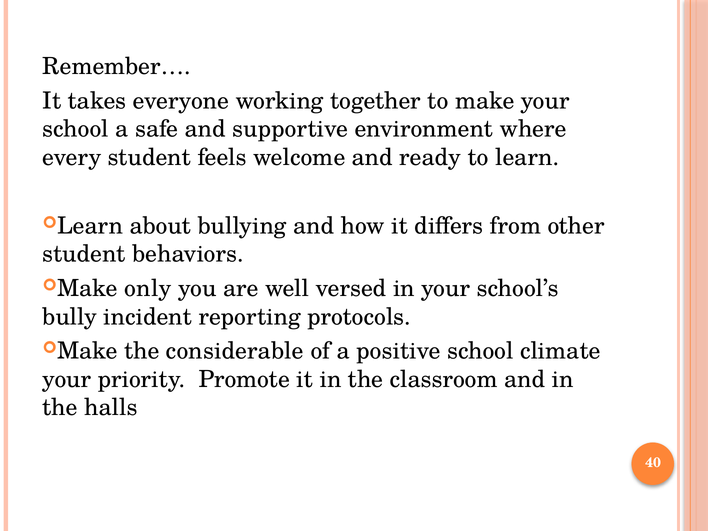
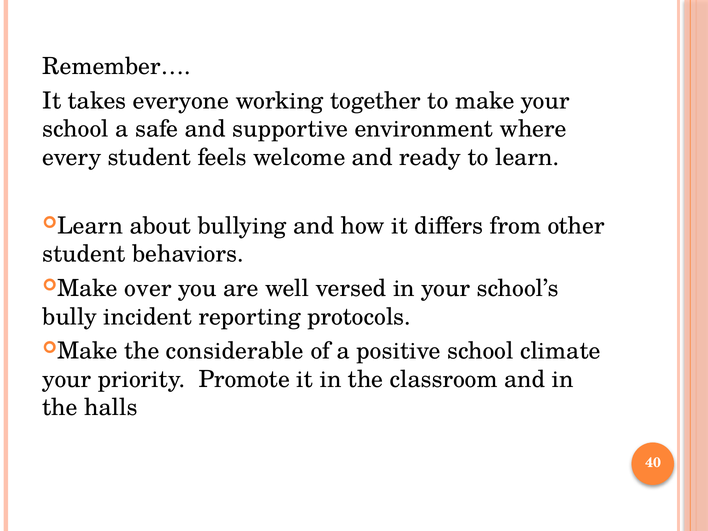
only: only -> over (148, 288)
